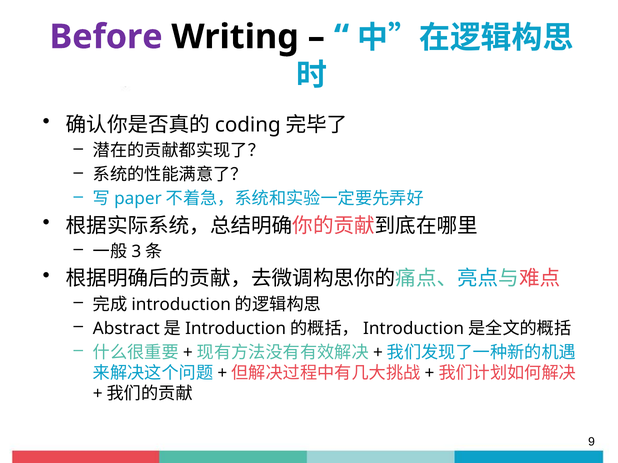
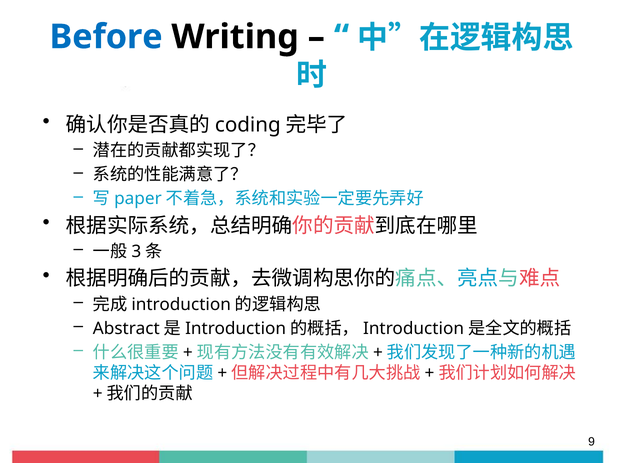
Before colour: purple -> blue (106, 37)
